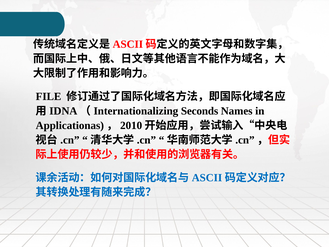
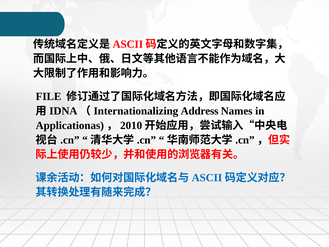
Seconds: Seconds -> Address (200, 111)
